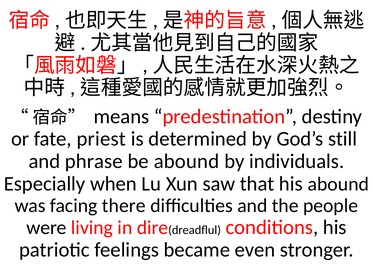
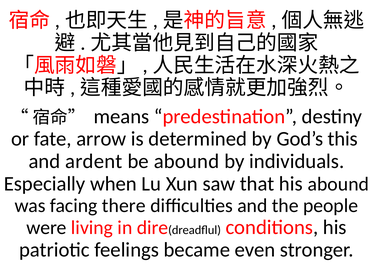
priest: priest -> arrow (101, 139)
still: still -> this (343, 139)
phrase: phrase -> ardent (94, 161)
